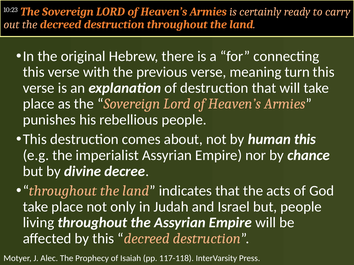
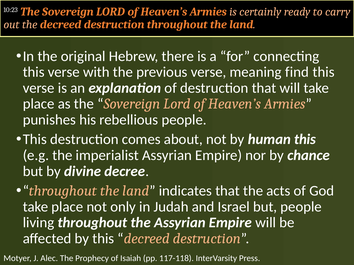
turn: turn -> find (297, 72)
